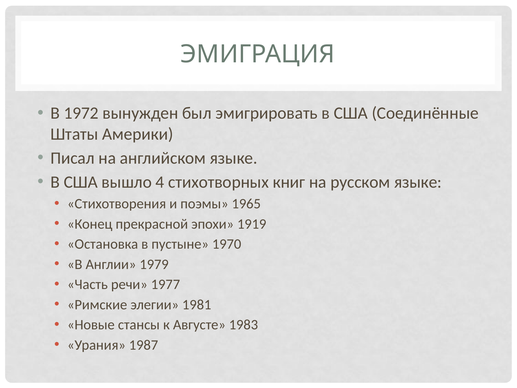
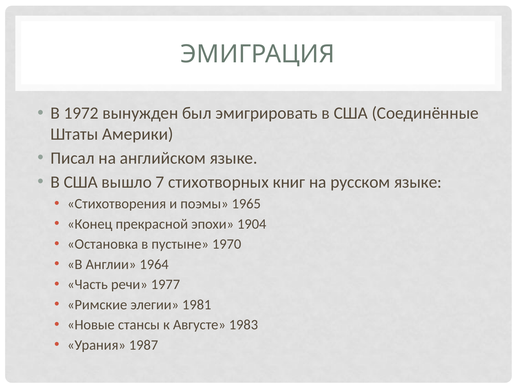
4: 4 -> 7 (160, 182)
1919: 1919 -> 1904 (252, 224)
1979: 1979 -> 1964 (154, 264)
